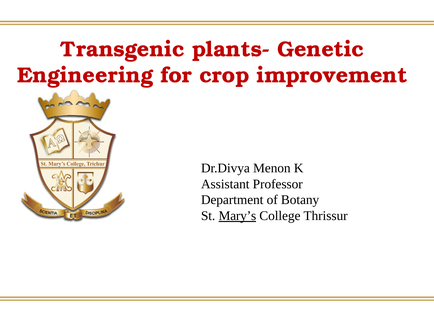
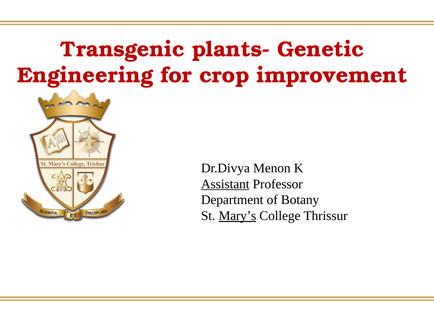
Assistant underline: none -> present (225, 184)
